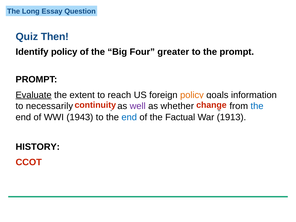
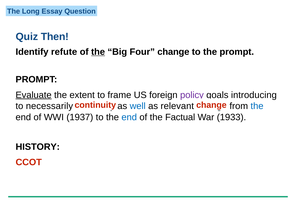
Identify policy: policy -> refute (64, 52)
the underline: none -> present (98, 52)
Four greater: greater -> change (173, 52)
reach: reach -> frame (119, 95)
policy colour: orange -> purple (192, 95)
information: information -> introducing (254, 95)
well colour: purple -> blue (138, 106)
whether: whether -> relevant (177, 106)
1943: 1943 -> 1937 (80, 117)
1913: 1913 -> 1933 (231, 117)
